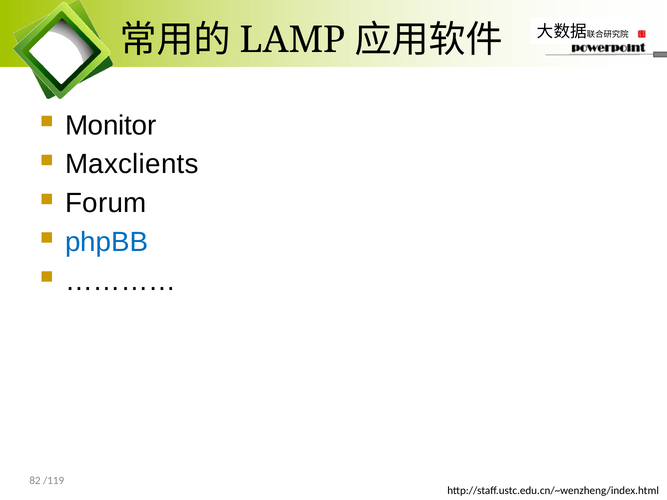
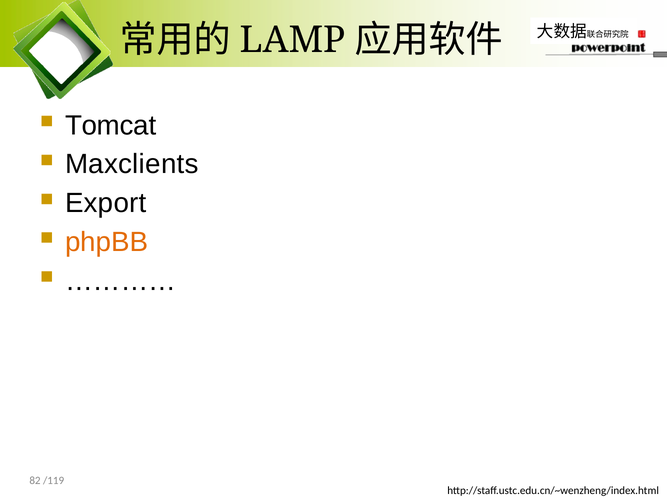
Monitor: Monitor -> Tomcat (111, 125)
Forum: Forum -> Export (106, 203)
phpBB colour: blue -> orange (107, 242)
